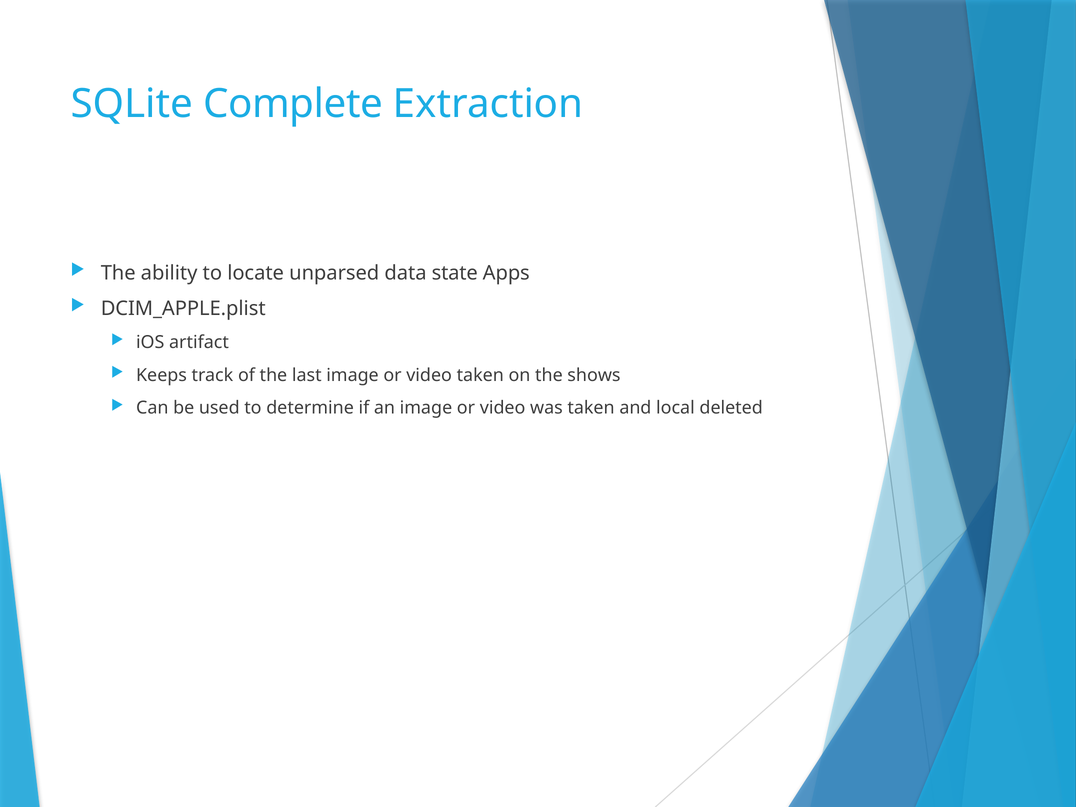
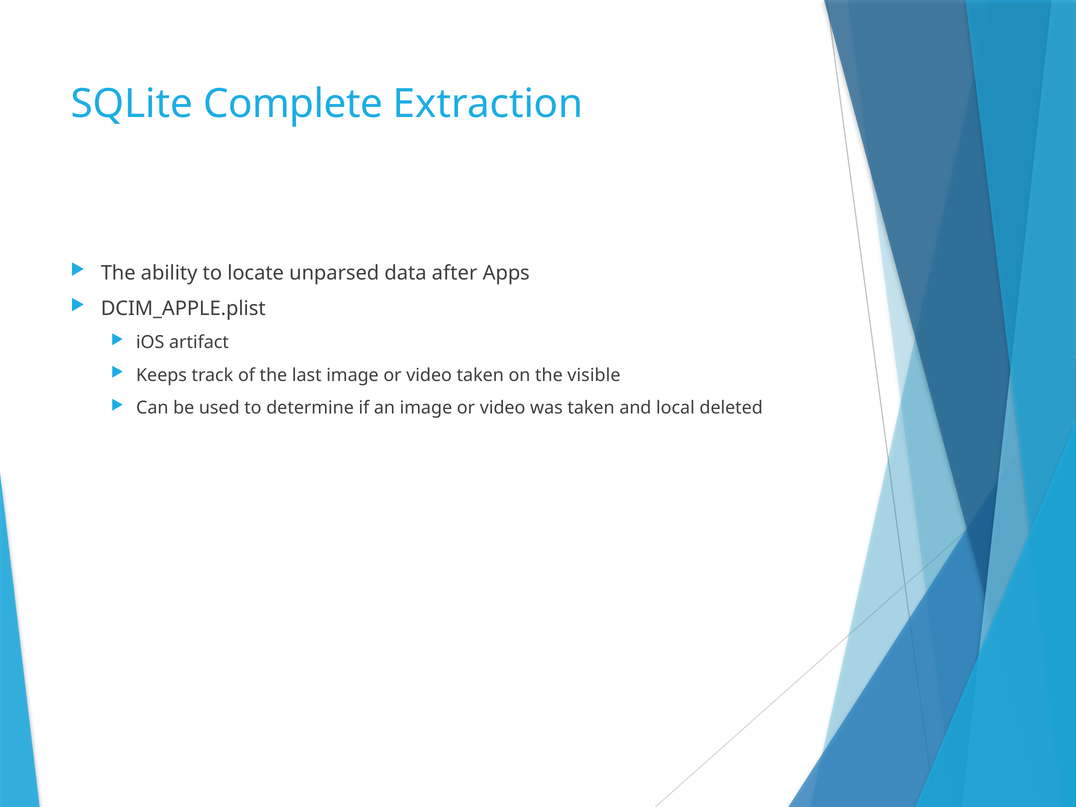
state: state -> after (455, 273)
shows: shows -> visible (594, 375)
